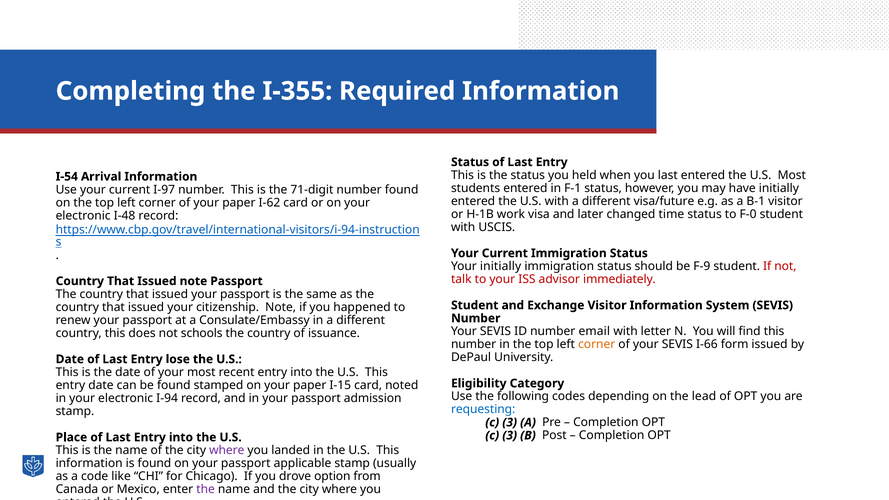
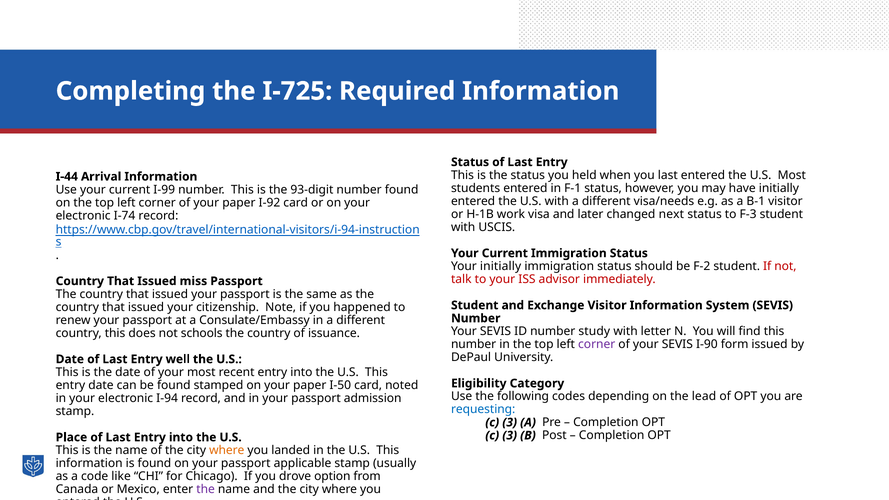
I-355: I-355 -> I-725 (297, 91)
I-54: I-54 -> I-44 (67, 177)
I-97: I-97 -> I-99 (164, 190)
71-digit: 71-digit -> 93-digit (312, 190)
visa/future: visa/future -> visa/needs (664, 201)
I-62: I-62 -> I-92 (269, 203)
time: time -> next (671, 214)
F-0: F-0 -> F-3 (748, 214)
I-48: I-48 -> I-74 (125, 216)
F-9: F-9 -> F-2 (702, 266)
Issued note: note -> miss (193, 281)
email: email -> study (594, 331)
corner colour: orange -> purple (597, 344)
I-66: I-66 -> I-90 (707, 344)
lose: lose -> well (178, 359)
I-15: I-15 -> I-50 (340, 385)
where colour: purple -> orange (227, 450)
